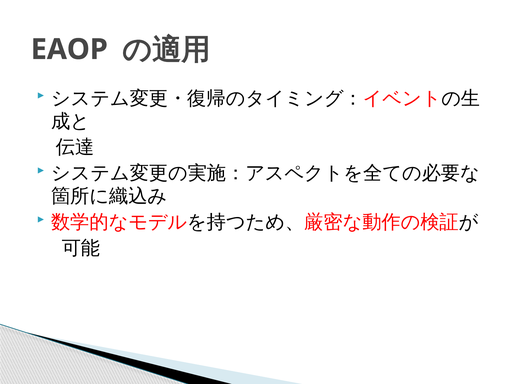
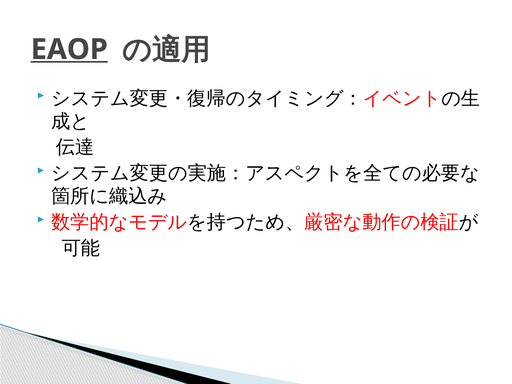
EAOP underline: none -> present (69, 49)
